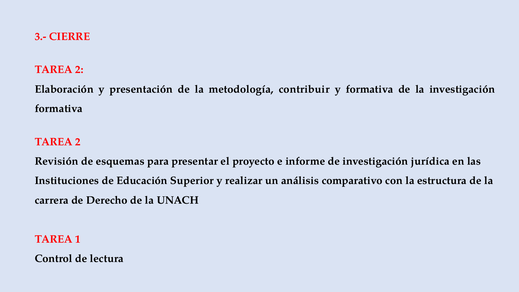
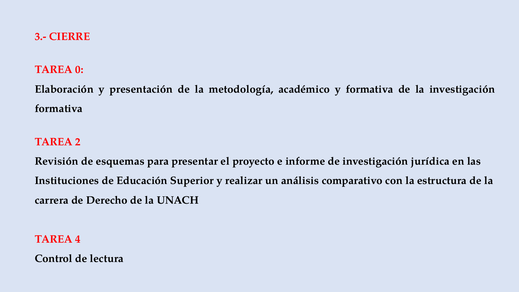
2: 2 -> 0 (79, 70)
contribuir: contribuir -> académico (304, 89)
1: 1 -> 4 (78, 239)
